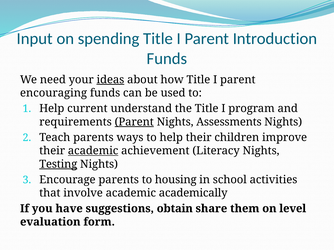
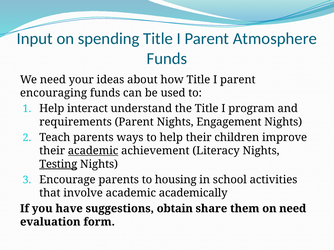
Introduction: Introduction -> Atmosphere (275, 39)
ideas underline: present -> none (110, 80)
current: current -> interact (87, 109)
Parent underline: present -> none (134, 122)
Assessments: Assessments -> Engagement (229, 122)
on level: level -> need (293, 209)
